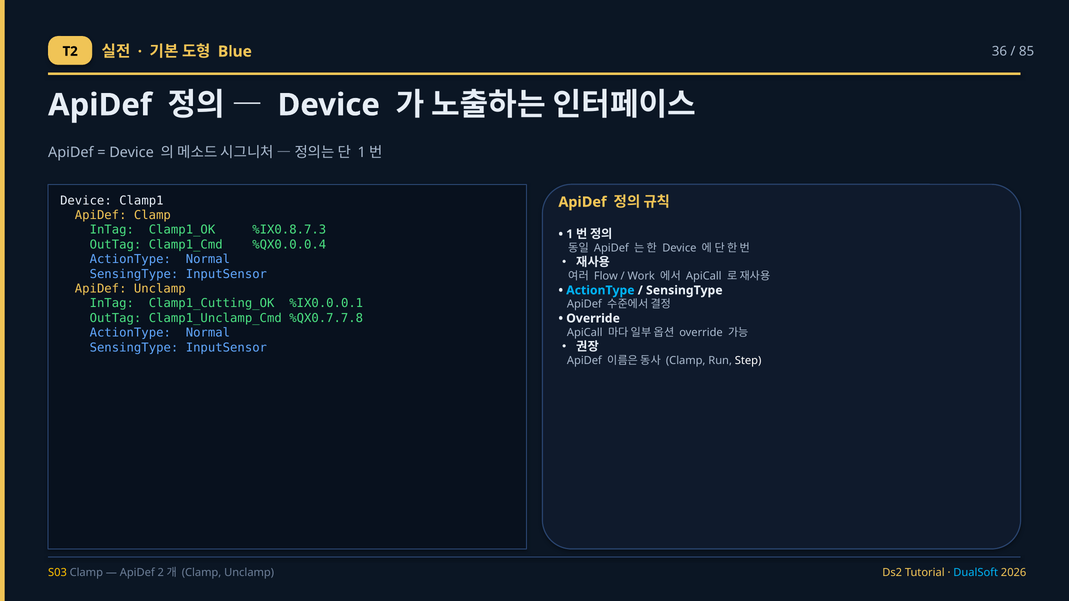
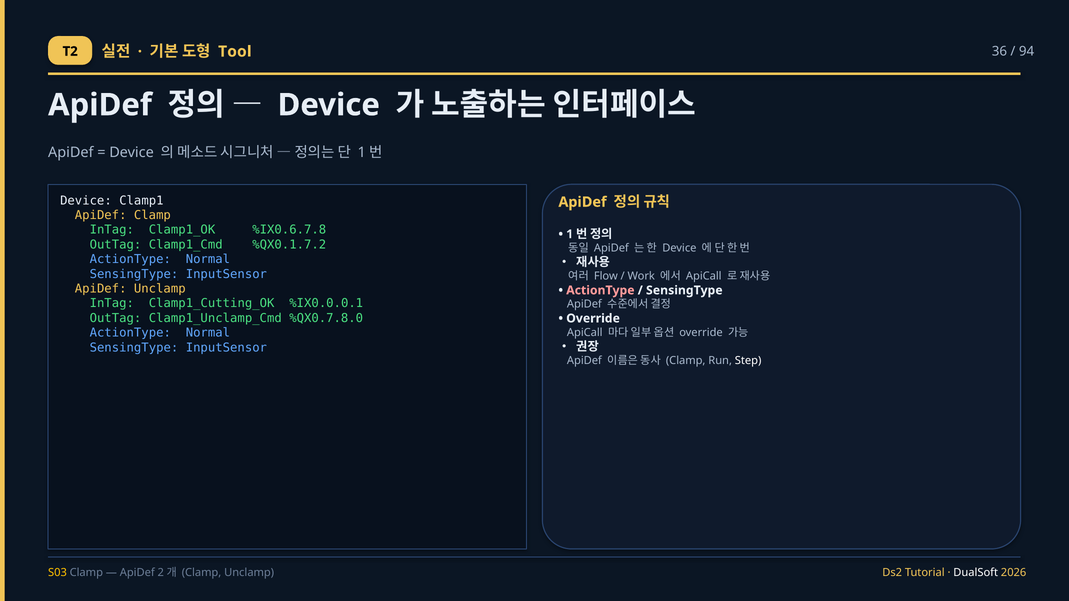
Blue: Blue -> Tool (235, 52)
85: 85 -> 94 (1027, 51)
%IX0.8.7.3: %IX0.8.7.3 -> %IX0.6.7.8 (289, 230)
%QX0.0.0.4: %QX0.0.0.4 -> %QX0.1.7.2 (289, 245)
ActionType colour: light blue -> pink (600, 290)
%QX0.7.7.8: %QX0.7.7.8 -> %QX0.7.8.0 (326, 318)
DualSoft colour: light blue -> white (976, 573)
